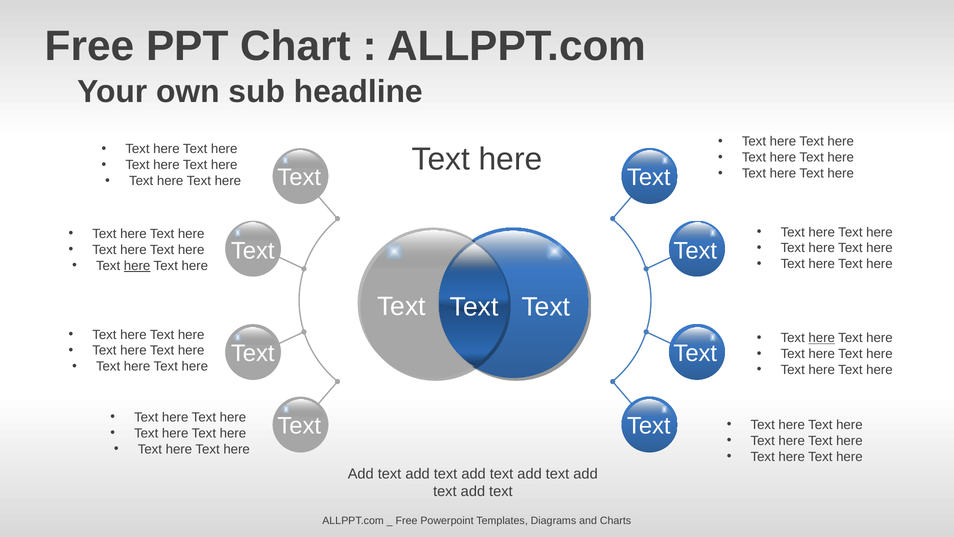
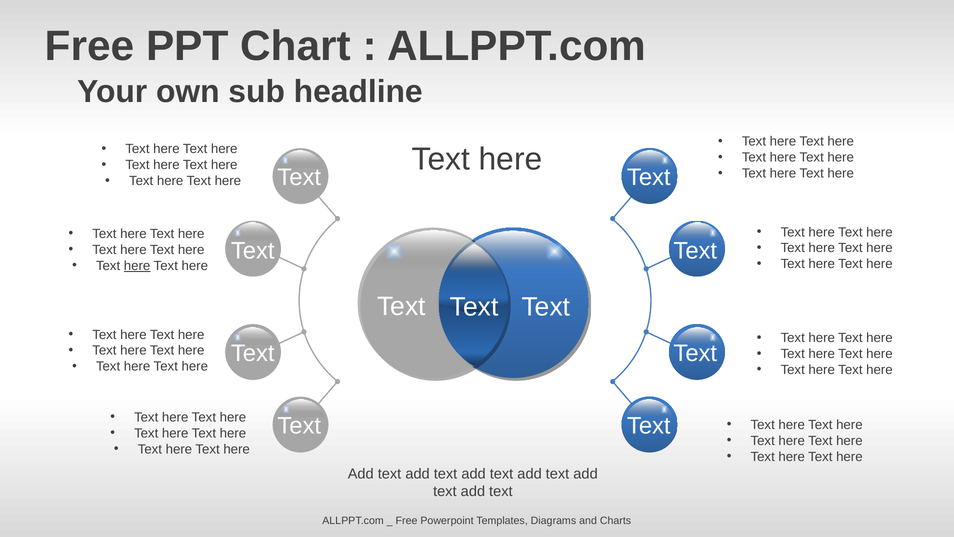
here underline: present -> none (822, 338)
